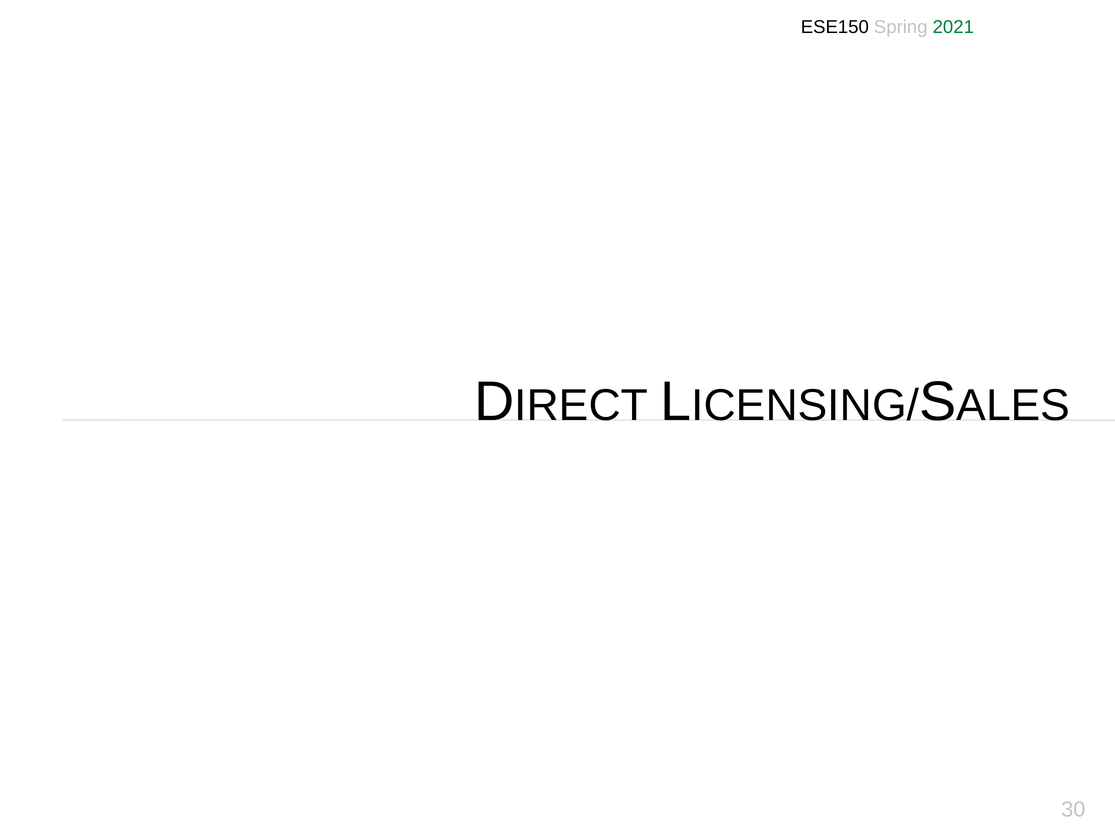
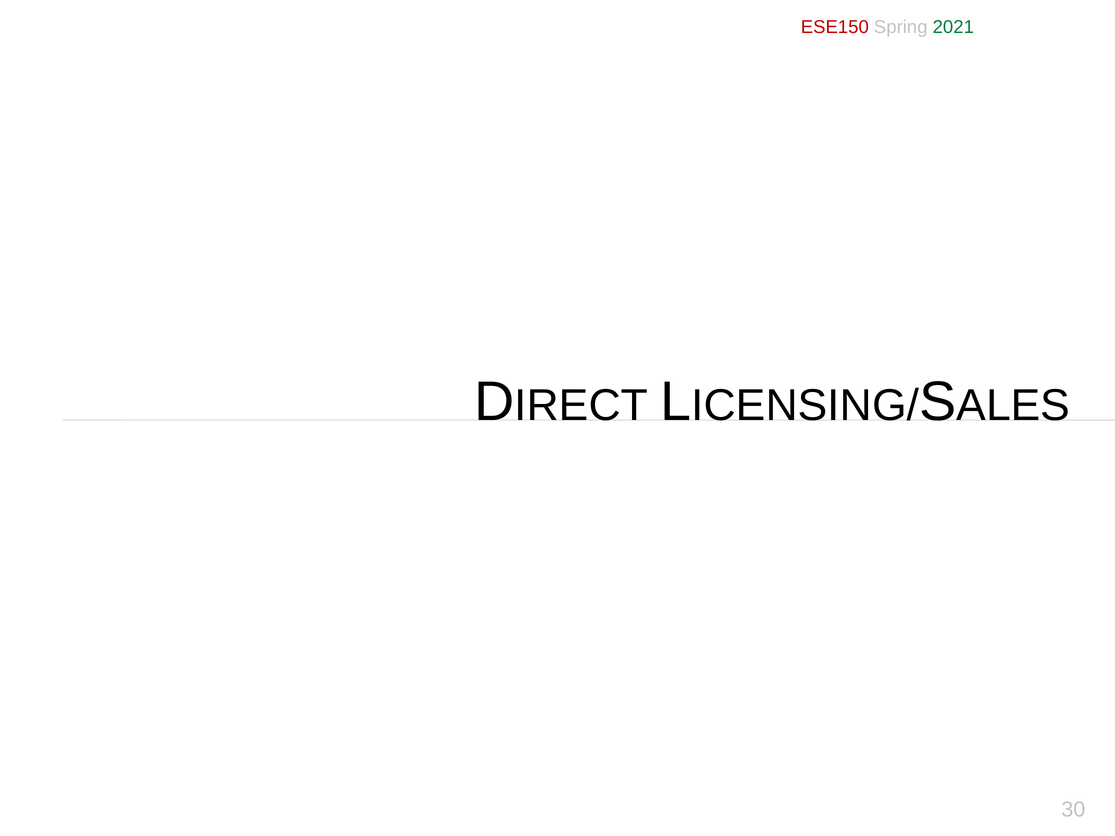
ESE150 colour: black -> red (835, 27)
